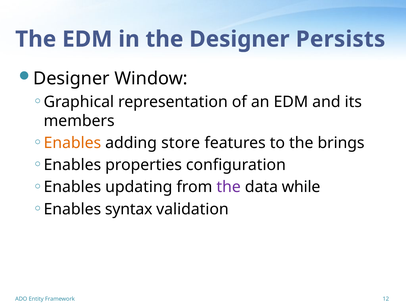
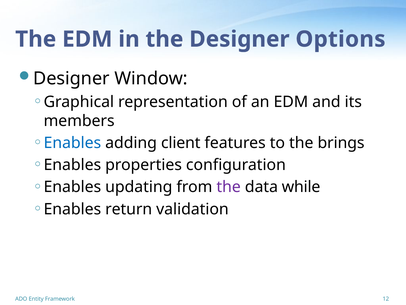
Persists: Persists -> Options (340, 39)
Enables colour: orange -> blue (72, 143)
store: store -> client (181, 143)
syntax: syntax -> return (129, 209)
